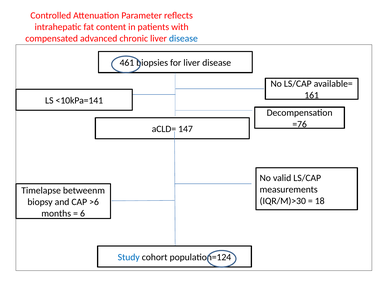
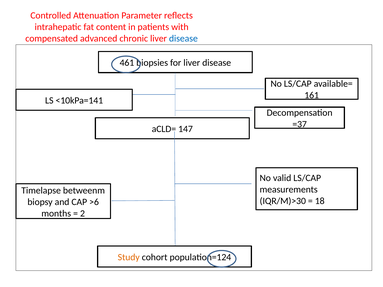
=76: =76 -> =37 (300, 124)
6: 6 -> 2 (82, 214)
Study colour: blue -> orange (129, 257)
